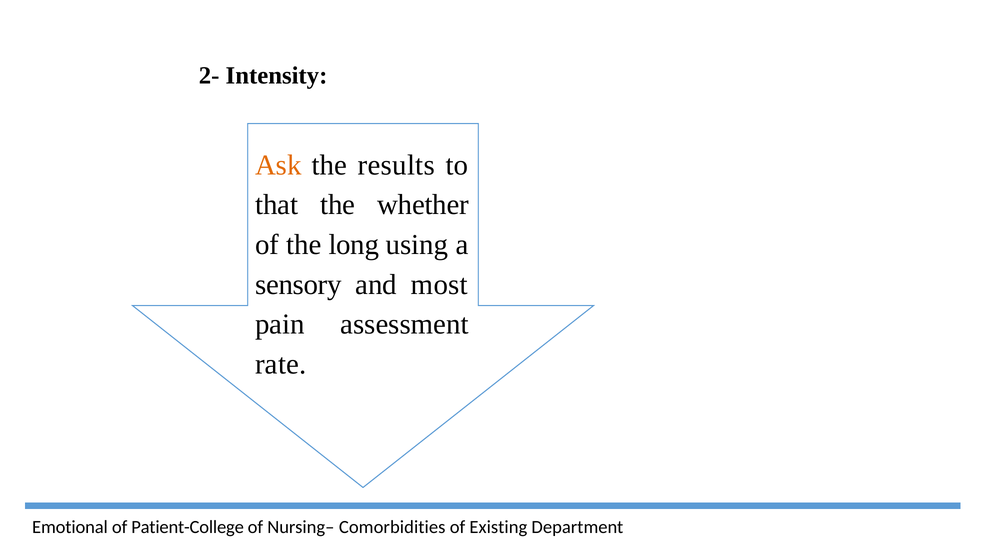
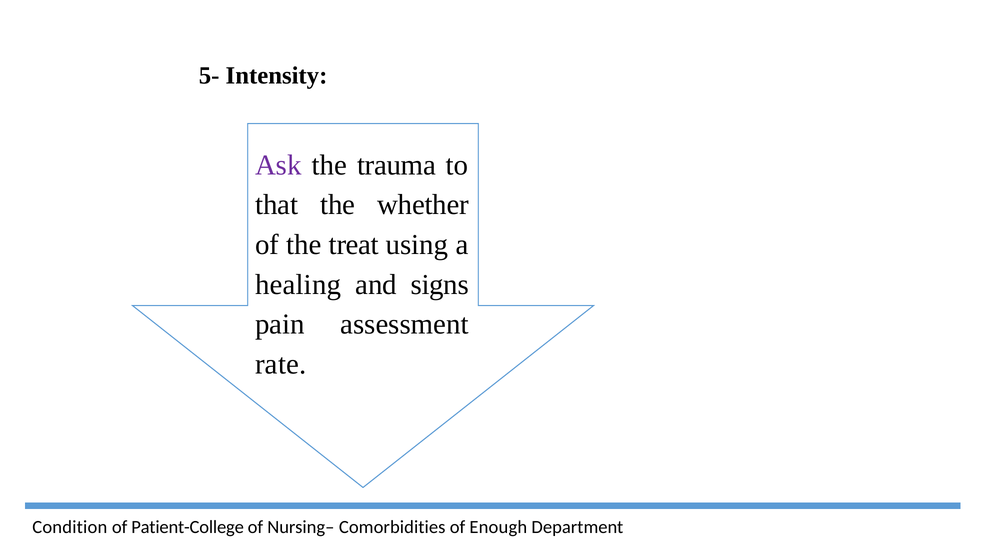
2-: 2- -> 5- (209, 76)
Ask colour: orange -> purple (278, 165)
results: results -> trauma (397, 165)
long: long -> treat (354, 245)
sensory: sensory -> healing (298, 285)
most: most -> signs (440, 285)
Emotional: Emotional -> Condition (70, 528)
Existing: Existing -> Enough (498, 528)
